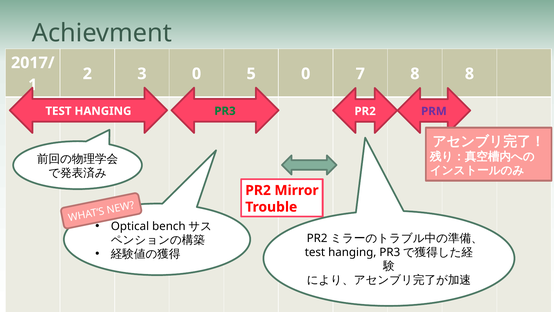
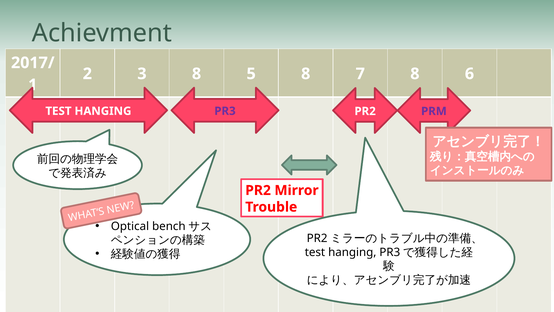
3 0: 0 -> 8 (197, 74)
5 0: 0 -> 8 (306, 74)
8 8: 8 -> 6 (469, 74)
PR3 colour: green -> purple (225, 111)
